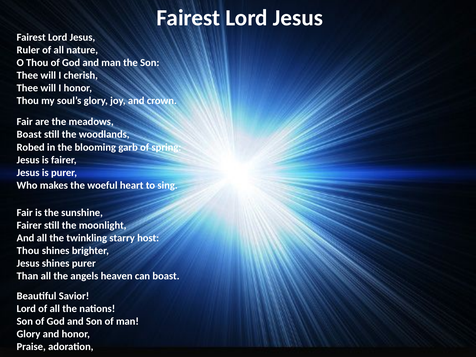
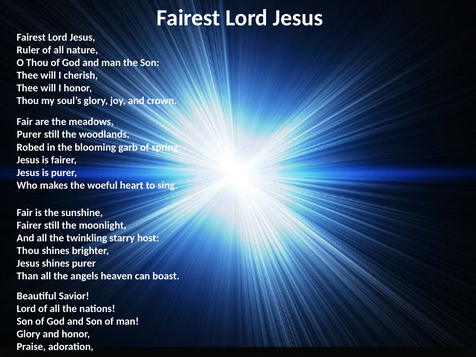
Boast: Boast -> Purer (29, 134)
